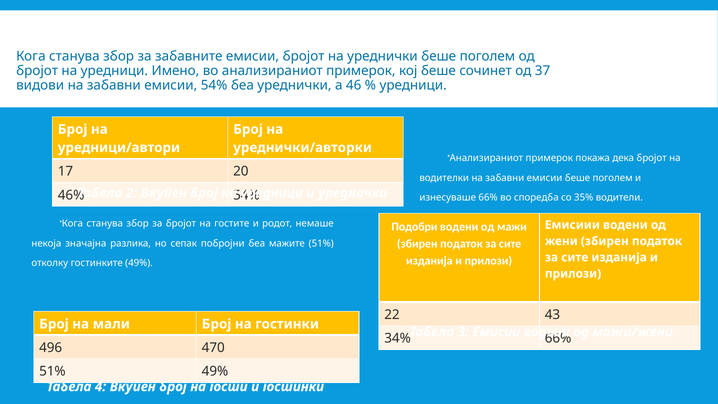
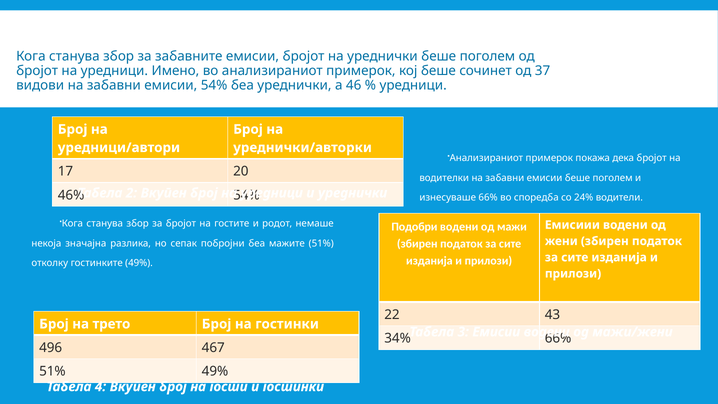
35%: 35% -> 24% (584, 198)
мали: мали -> трето (111, 324)
470: 470 -> 467 (213, 348)
